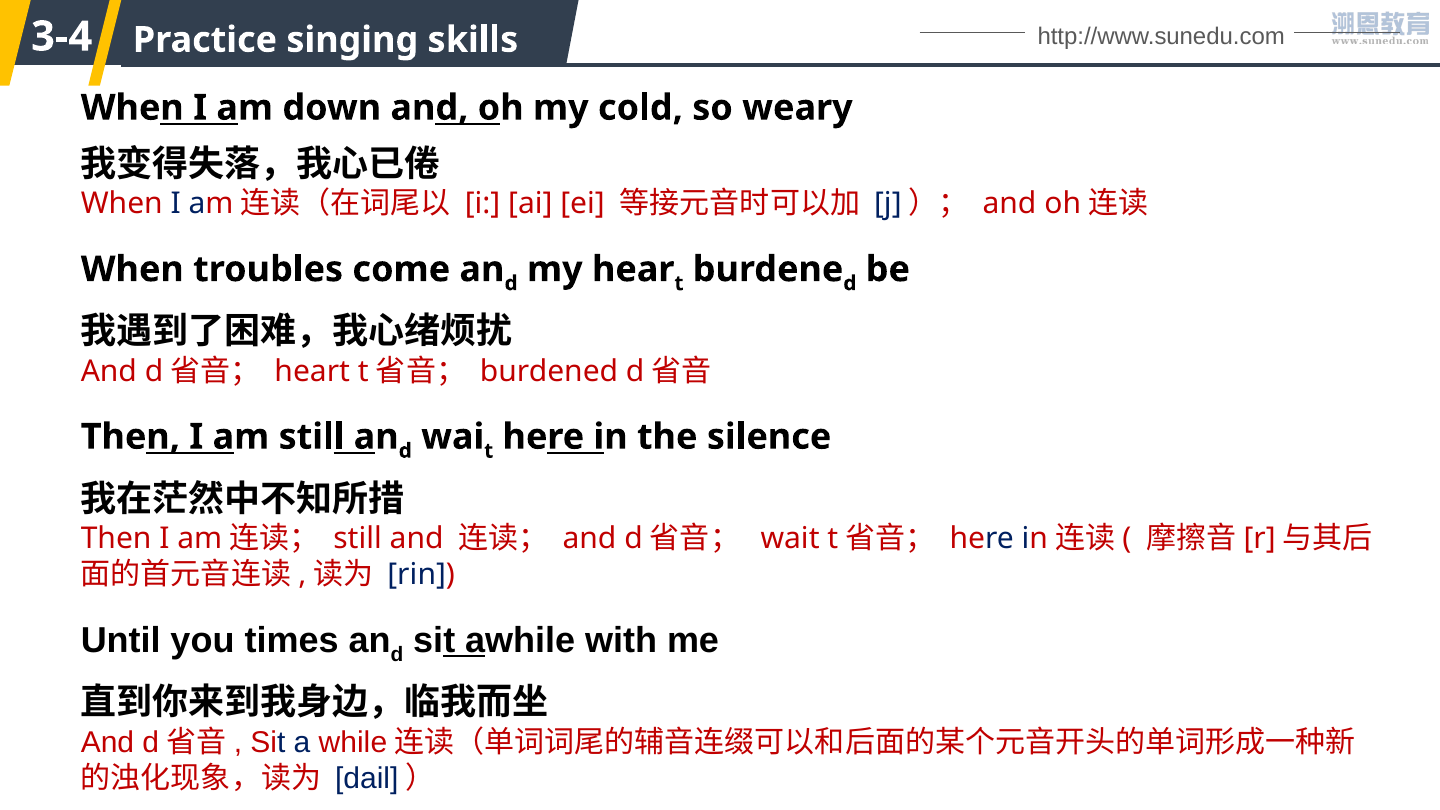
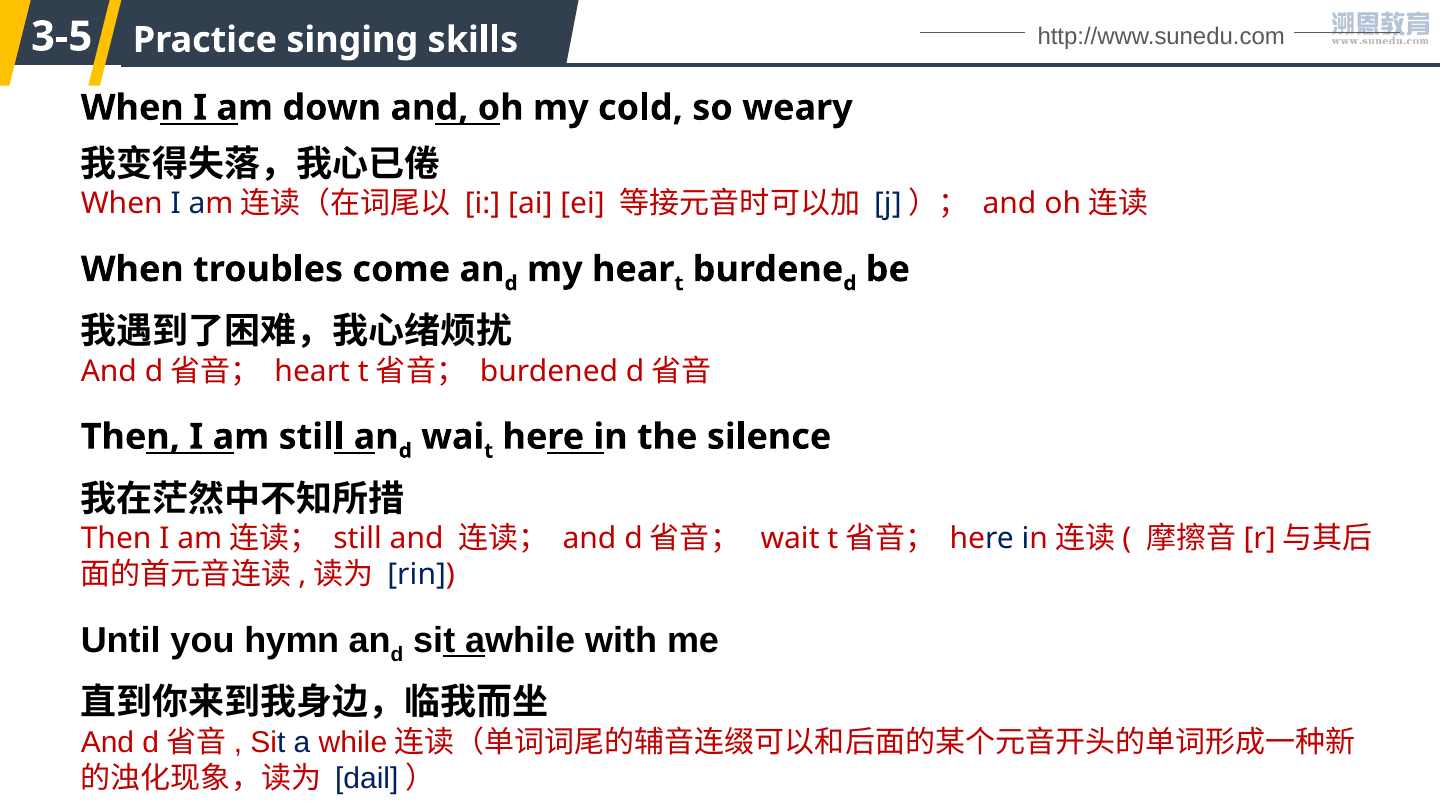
3-4: 3-4 -> 3-5 (62, 37)
times: times -> hymn (292, 640)
